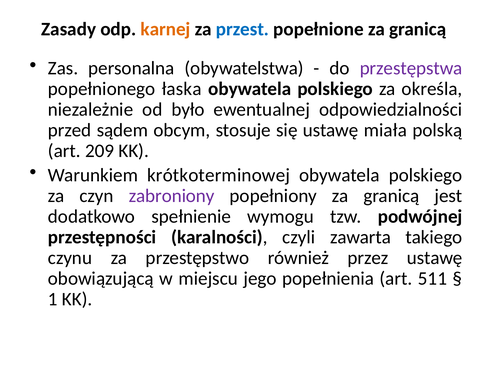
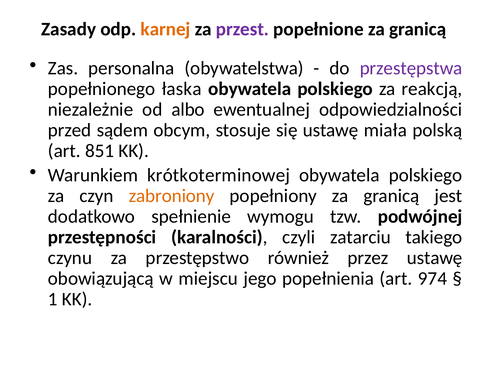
przest colour: blue -> purple (242, 29)
określa: określa -> reakcją (432, 89)
było: było -> albo (188, 109)
209: 209 -> 851 (100, 151)
zabroniony colour: purple -> orange (172, 196)
zawarta: zawarta -> zatarciu (360, 237)
511: 511 -> 974 (433, 279)
